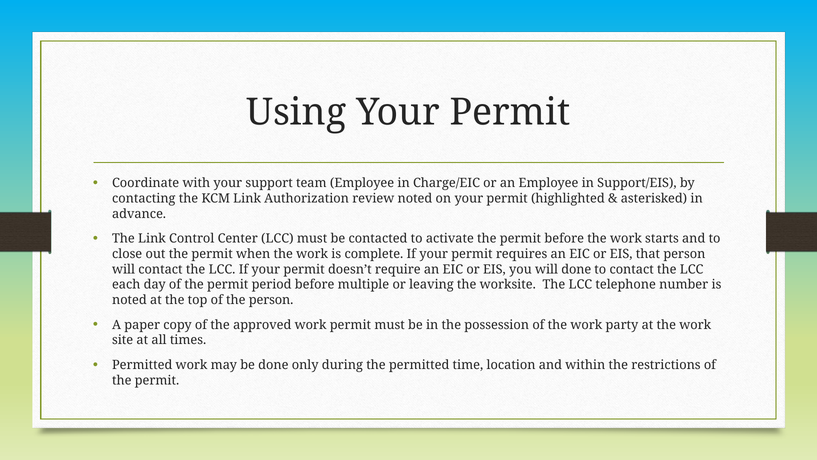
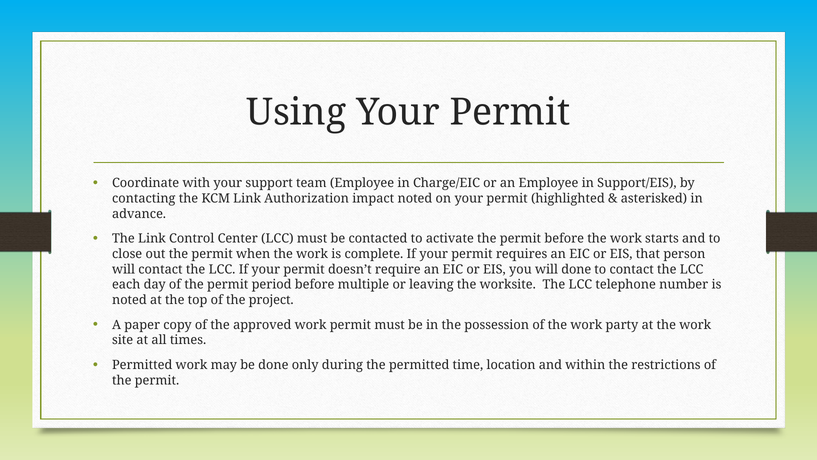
review: review -> impact (373, 198)
the person: person -> project (271, 300)
